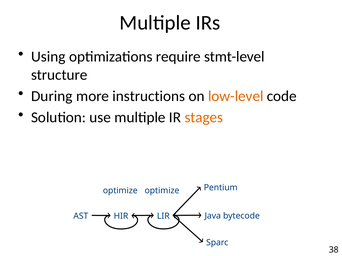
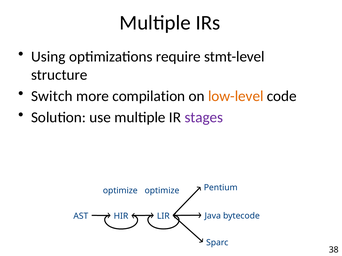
During: During -> Switch (52, 96)
instructions: instructions -> compilation (149, 96)
stages colour: orange -> purple (204, 117)
